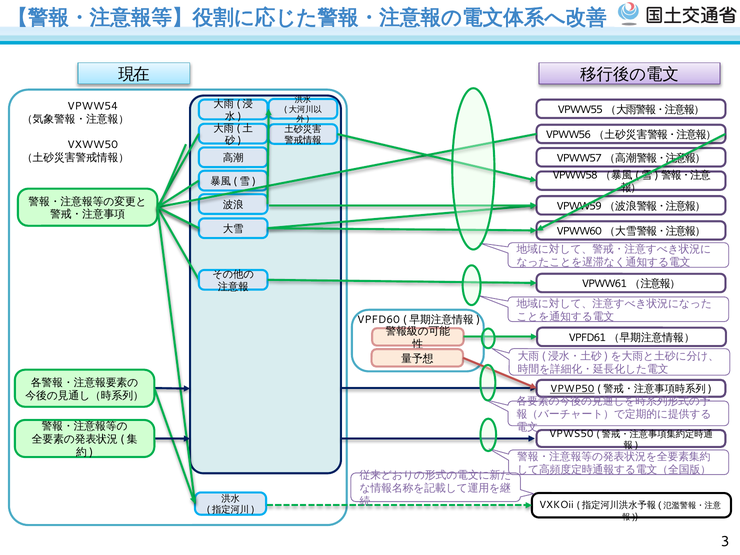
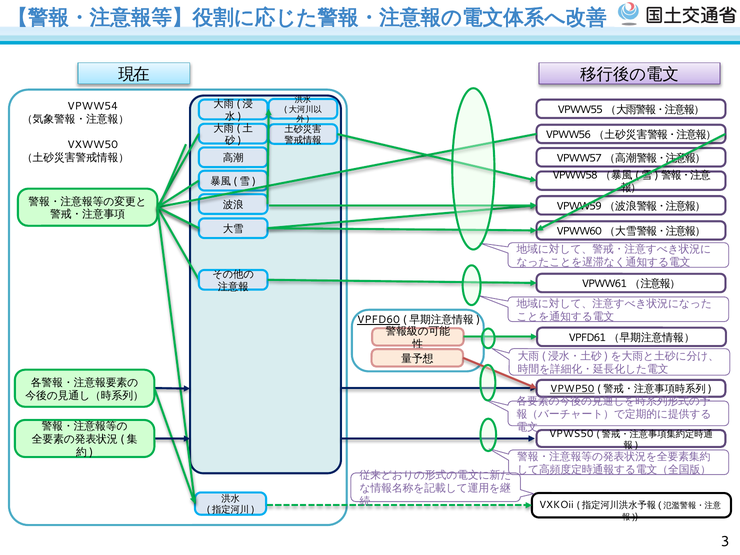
VPFD60 underline: none -> present (379, 320)
